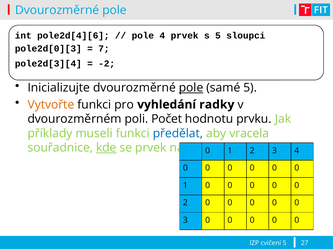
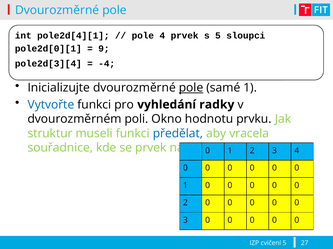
pole2d[4][6: pole2d[4][6 -> pole2d[4][1 (73, 36)
pole2d[0][3: pole2d[0][3 -> pole2d[0][1 (48, 49)
7: 7 -> 9 (104, 49)
-2: -2 -> -4 (107, 64)
samé 5: 5 -> 1 (250, 88)
Vytvořte colour: orange -> blue (51, 105)
Počet: Počet -> Okno (167, 119)
příklady: příklady -> struktur (50, 134)
kde underline: present -> none (106, 148)
